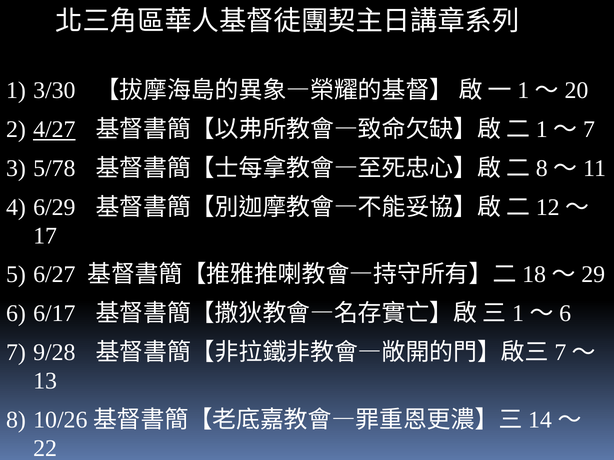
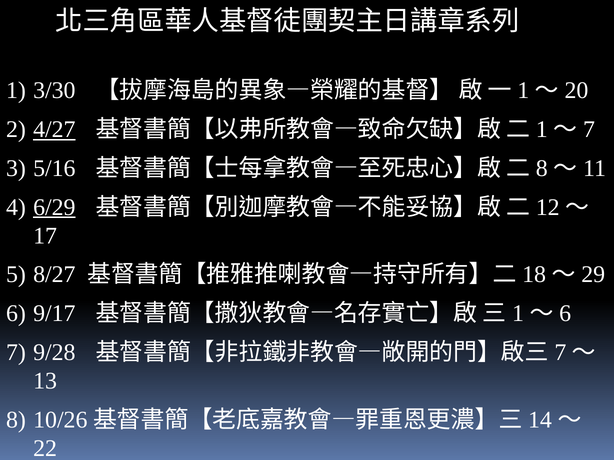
5/78: 5/78 -> 5/16 (54, 168)
6/29 underline: none -> present (54, 207)
6/27: 6/27 -> 8/27 (54, 275)
6/17: 6/17 -> 9/17 (54, 314)
